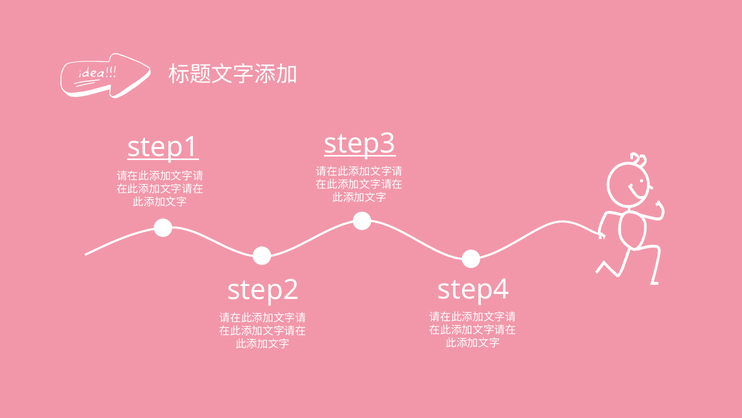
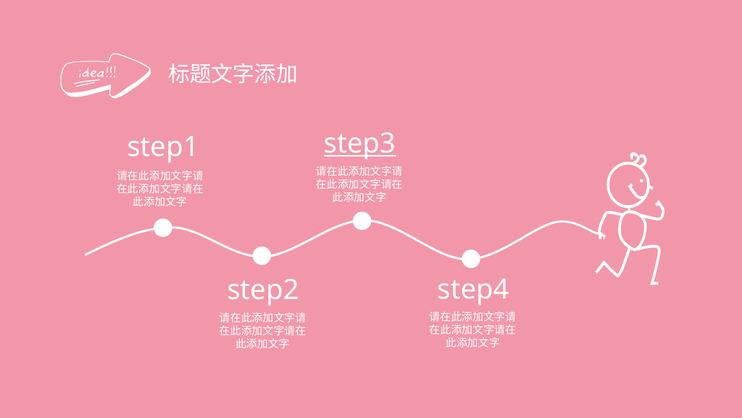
step1 underline: present -> none (163, 147)
